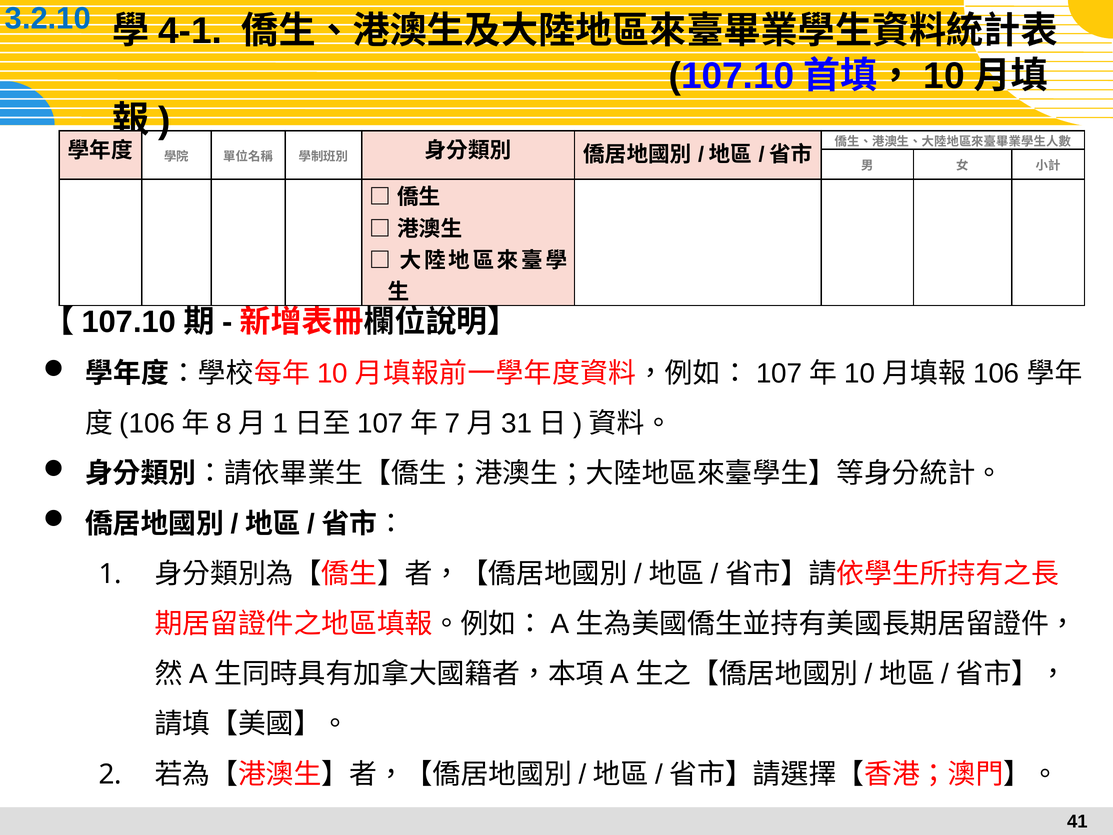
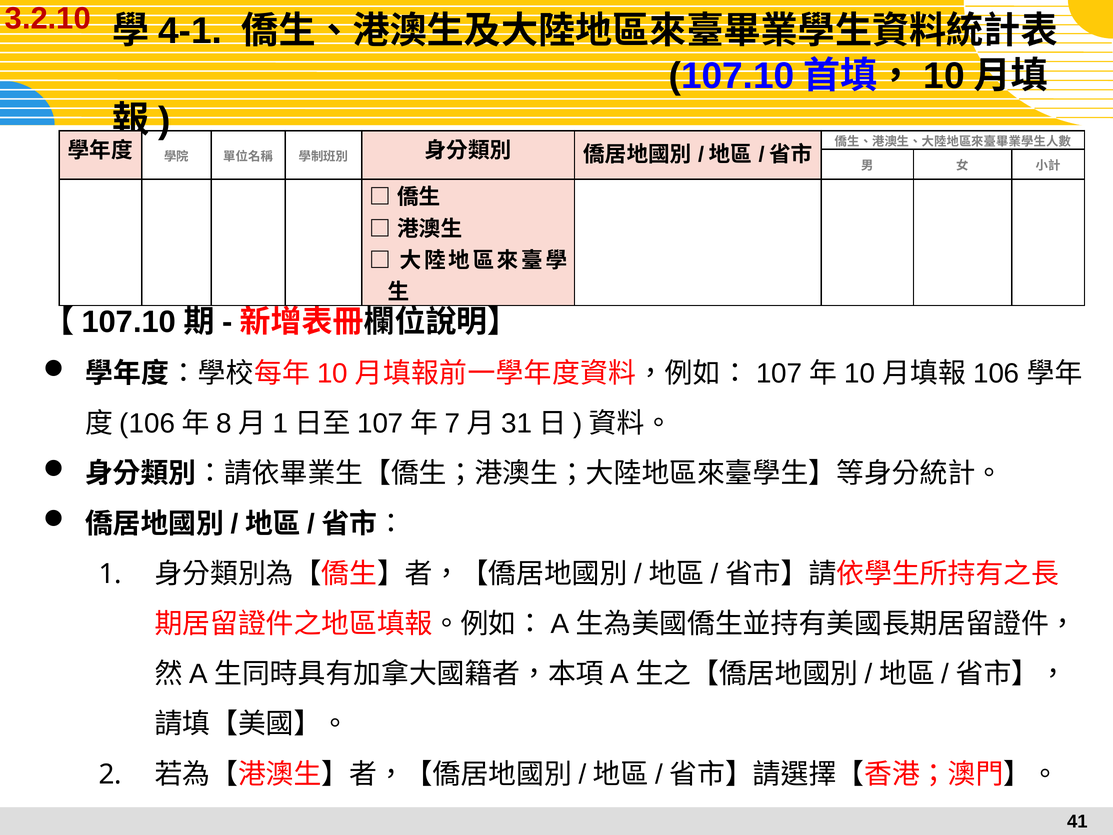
3.2.10 colour: blue -> red (48, 19)
